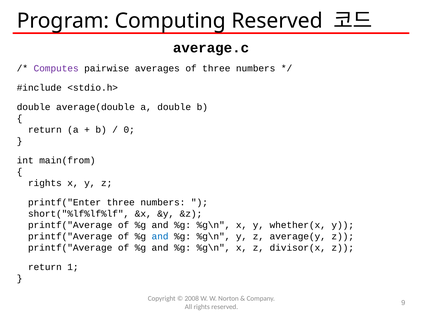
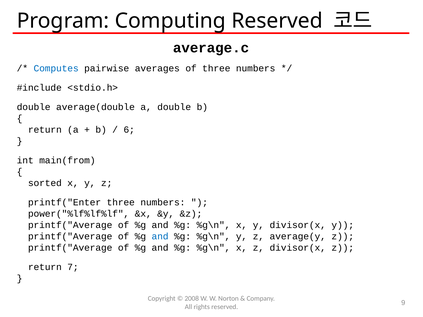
Computes colour: purple -> blue (56, 69)
0: 0 -> 6 (129, 130)
rights: rights -> sorted (45, 183)
short("%lf%lf%lf: short("%lf%lf%lf -> power("%lf%lf%lf (79, 214)
y whether(x: whether(x -> divisor(x (298, 225)
1: 1 -> 7 (73, 267)
